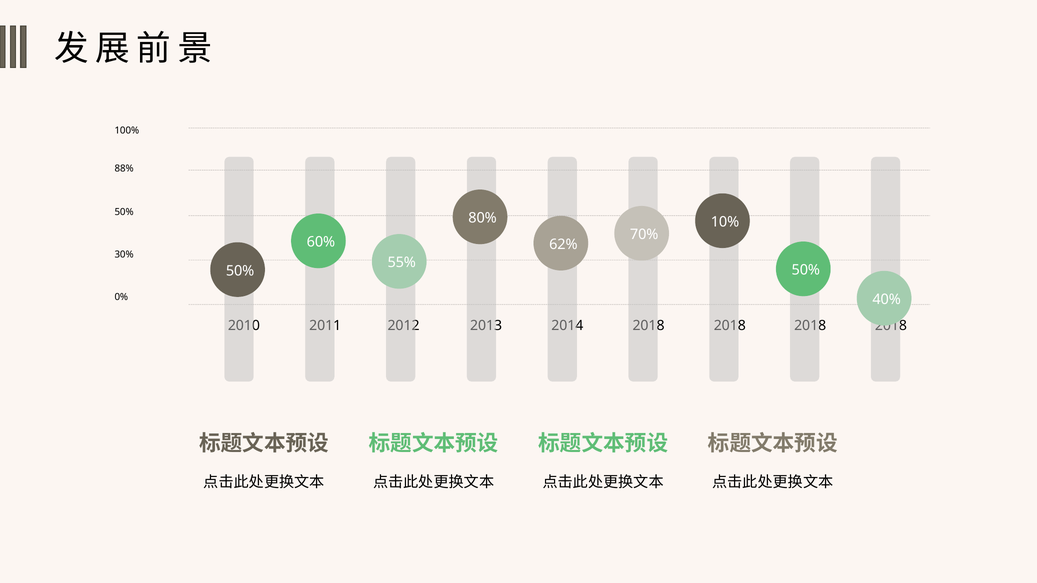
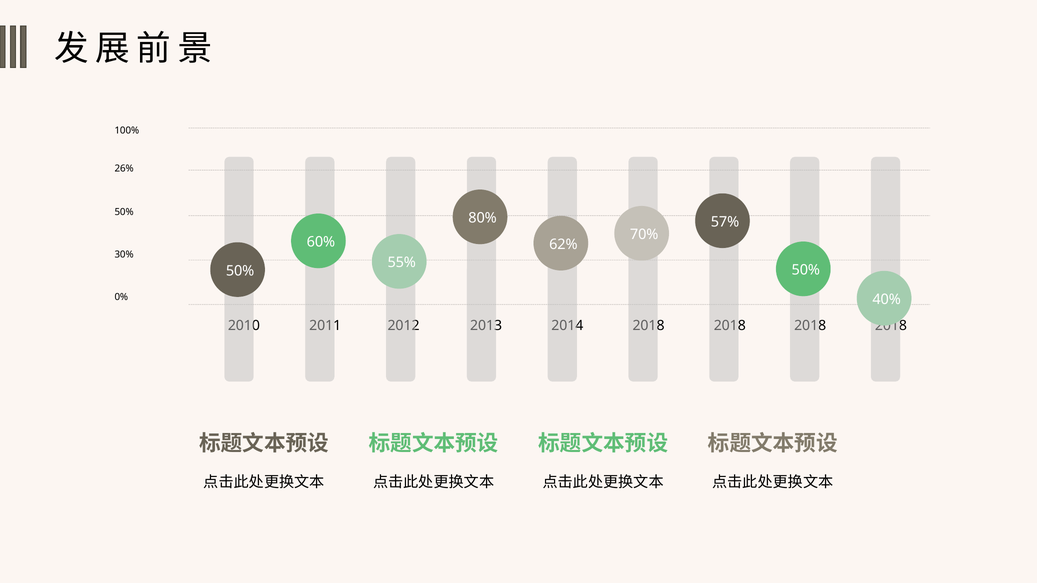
88%: 88% -> 26% (124, 169)
10%: 10% -> 57% (725, 222)
